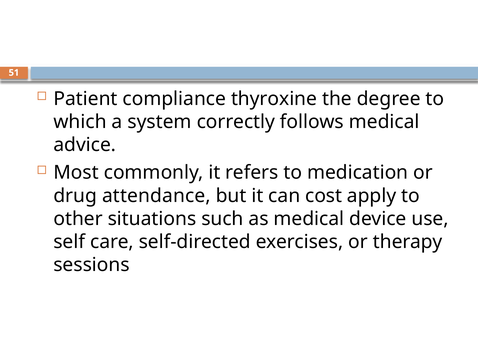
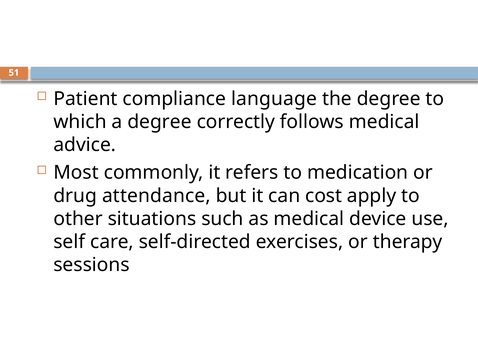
thyroxine: thyroxine -> language (274, 99)
a system: system -> degree (160, 122)
